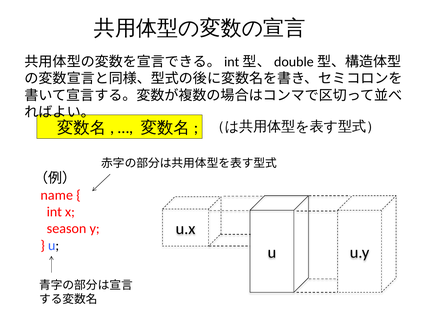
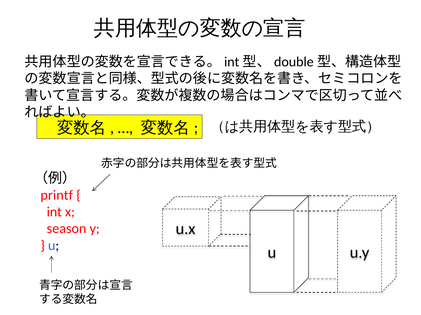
name: name -> printf (57, 196)
